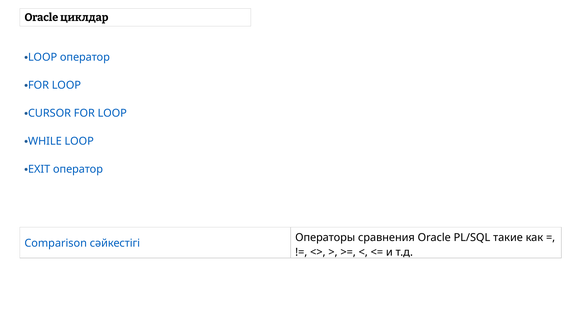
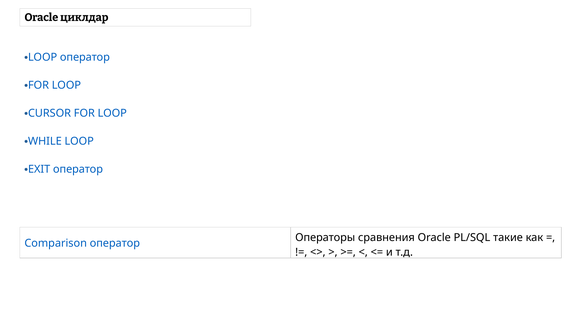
Comparison сәйкестігі: сәйкестігі -> оператор (115, 243)
